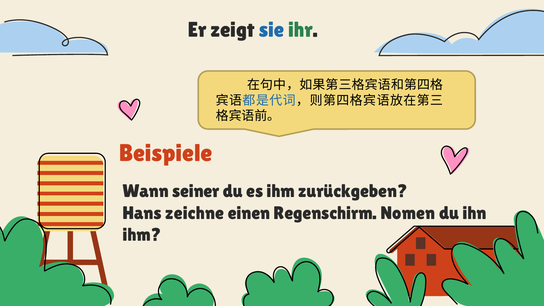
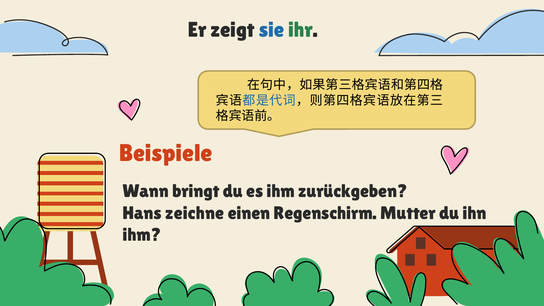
seiner: seiner -> bringt (196, 191)
Nomen: Nomen -> Mutter (408, 213)
